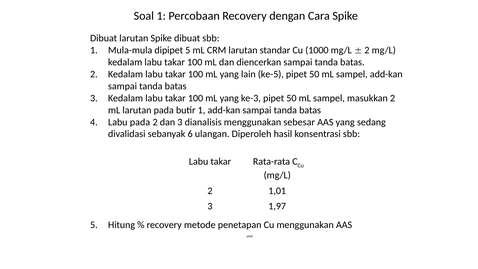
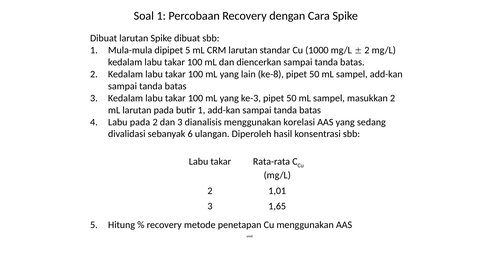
ke-5: ke-5 -> ke-8 (271, 74)
sebesar: sebesar -> korelasi (299, 122)
1,97: 1,97 -> 1,65 (277, 206)
